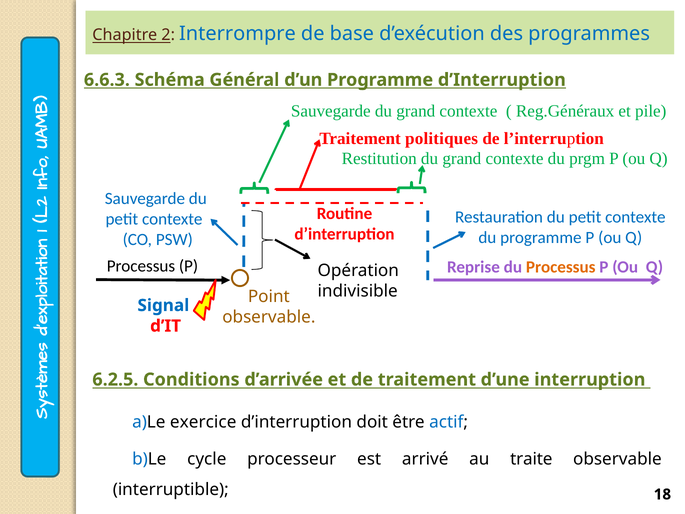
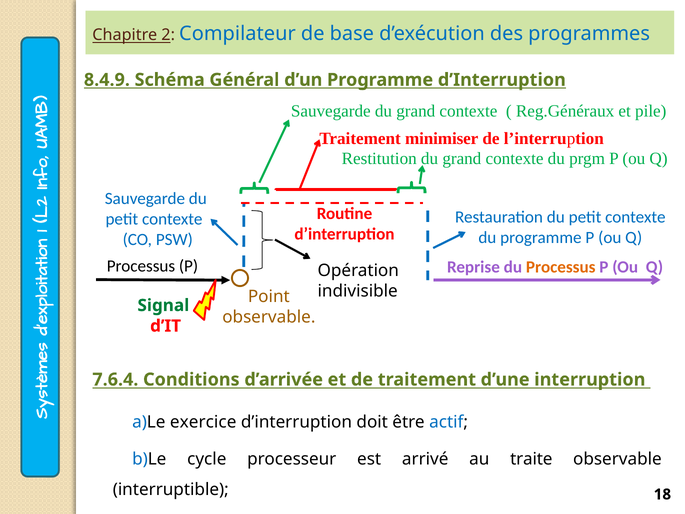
Interrompre: Interrompre -> Compilateur (237, 34)
6.6.3: 6.6.3 -> 8.4.9 (107, 80)
politiques: politiques -> minimiser (442, 138)
Signal colour: blue -> green (163, 305)
6.2.5: 6.2.5 -> 7.6.4 (115, 379)
